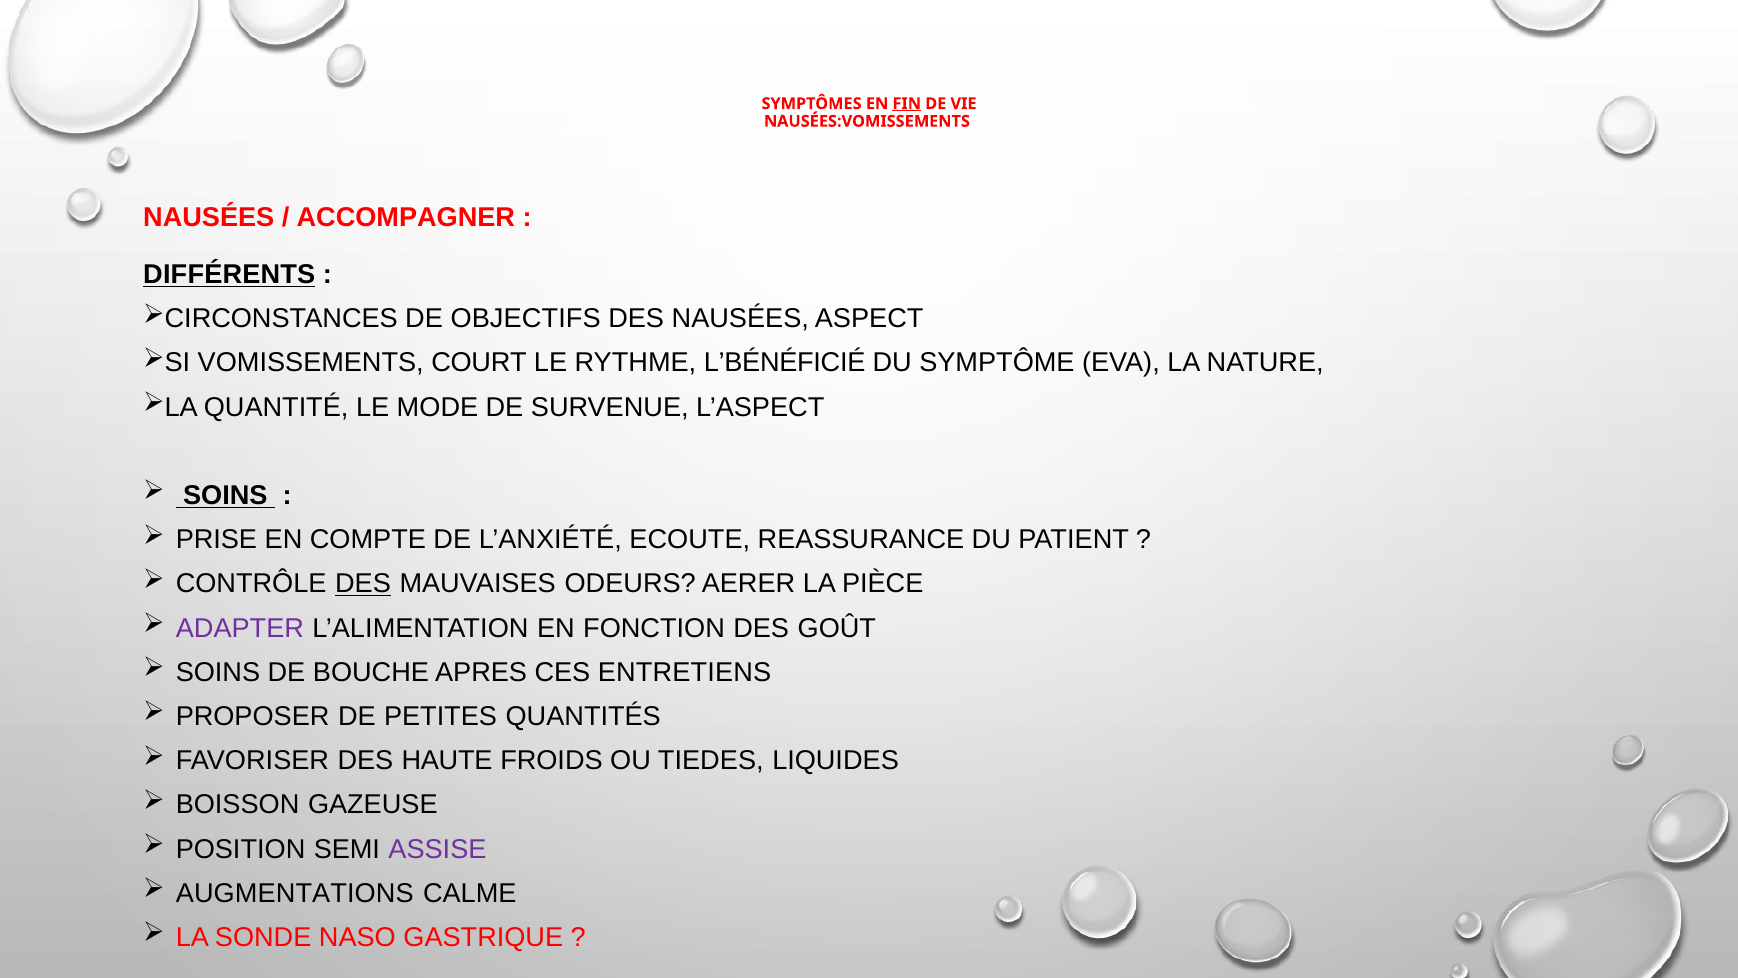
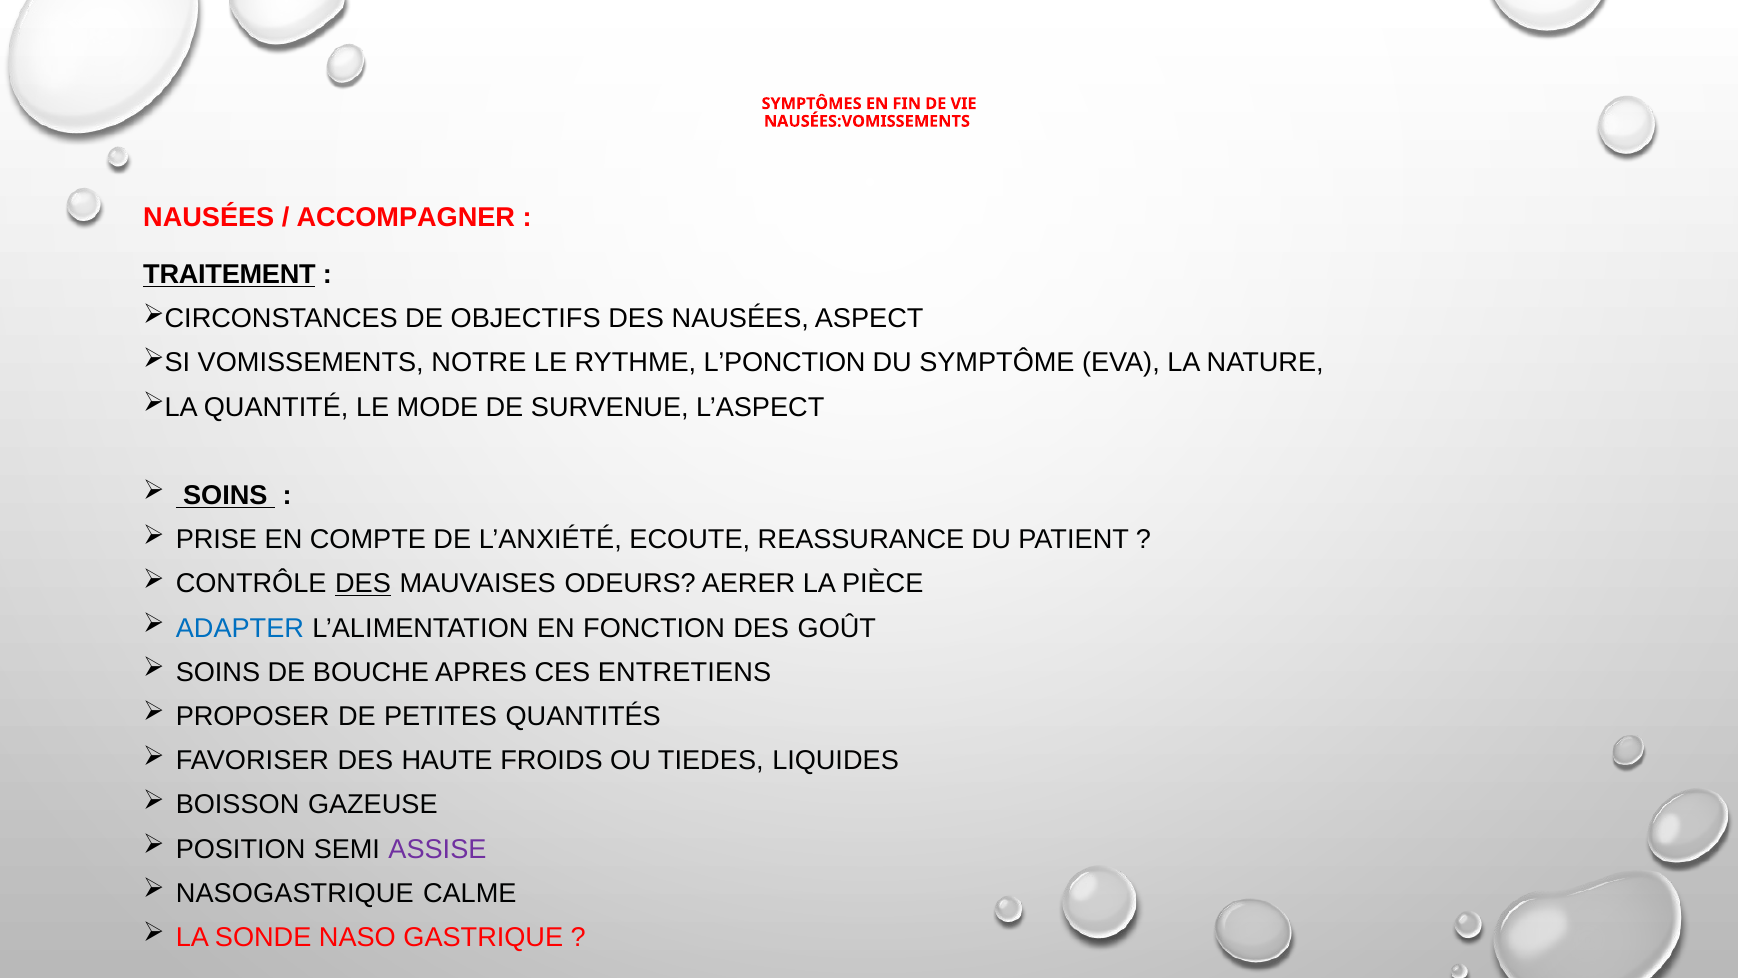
FIN underline: present -> none (907, 104)
DIFFÉRENTS: DIFFÉRENTS -> TRAITEMENT (229, 274)
COURT: COURT -> NOTRE (479, 363)
L’BÉNÉFICIÉ: L’BÉNÉFICIÉ -> L’PONCTION (785, 363)
ADAPTER colour: purple -> blue (240, 628)
AUGMENTATIONS: AUGMENTATIONS -> NASOGASTRIQUE (295, 893)
